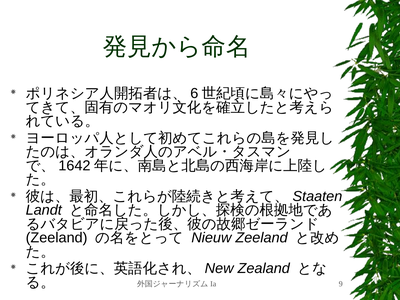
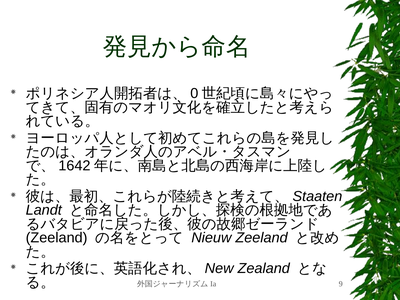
6: 6 -> 0 (194, 93)
